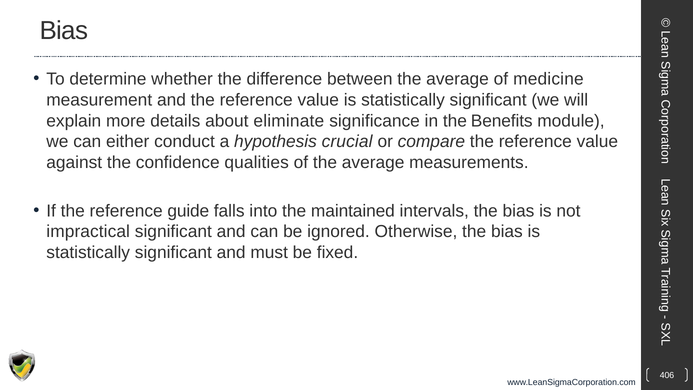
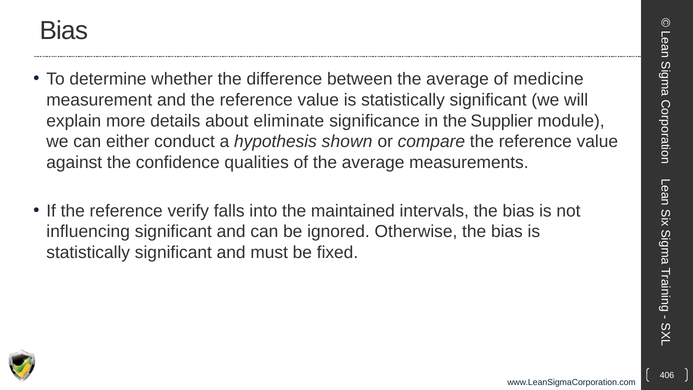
Benefits: Benefits -> Supplier (502, 121)
crucial: crucial -> shown (347, 142)
guide: guide -> verify (188, 211)
impractical: impractical -> influencing (88, 232)
